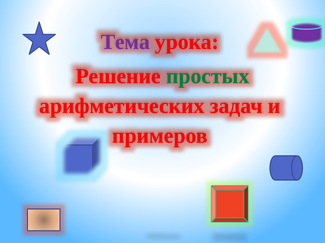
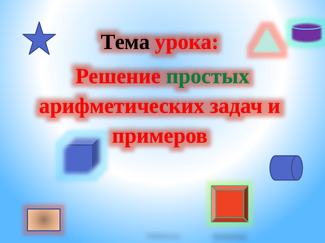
Тема colour: purple -> black (125, 42)
